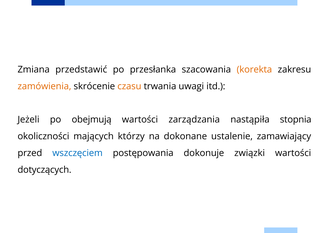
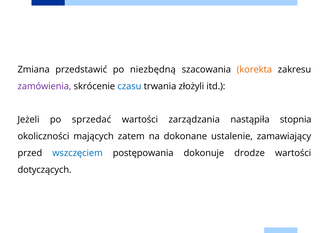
przesłanka: przesłanka -> niezbędną (153, 69)
zamówienia colour: orange -> purple (44, 86)
czasu colour: orange -> blue (129, 86)
uwagi: uwagi -> złożyli (191, 86)
obejmują: obejmują -> sprzedać (92, 119)
którzy: którzy -> zatem (131, 136)
związki: związki -> drodze (250, 153)
